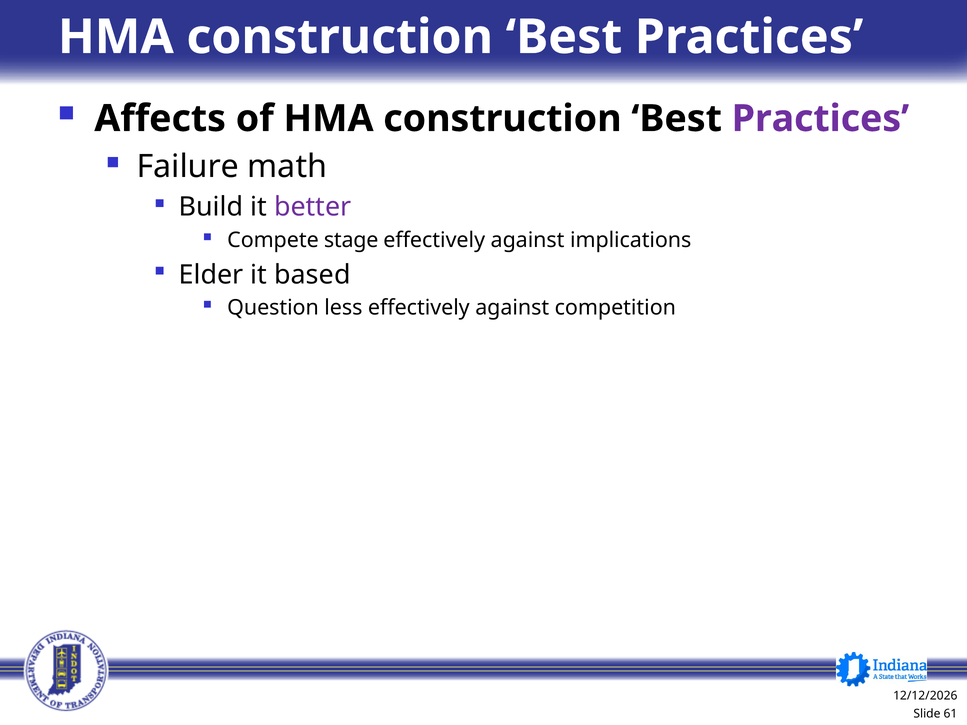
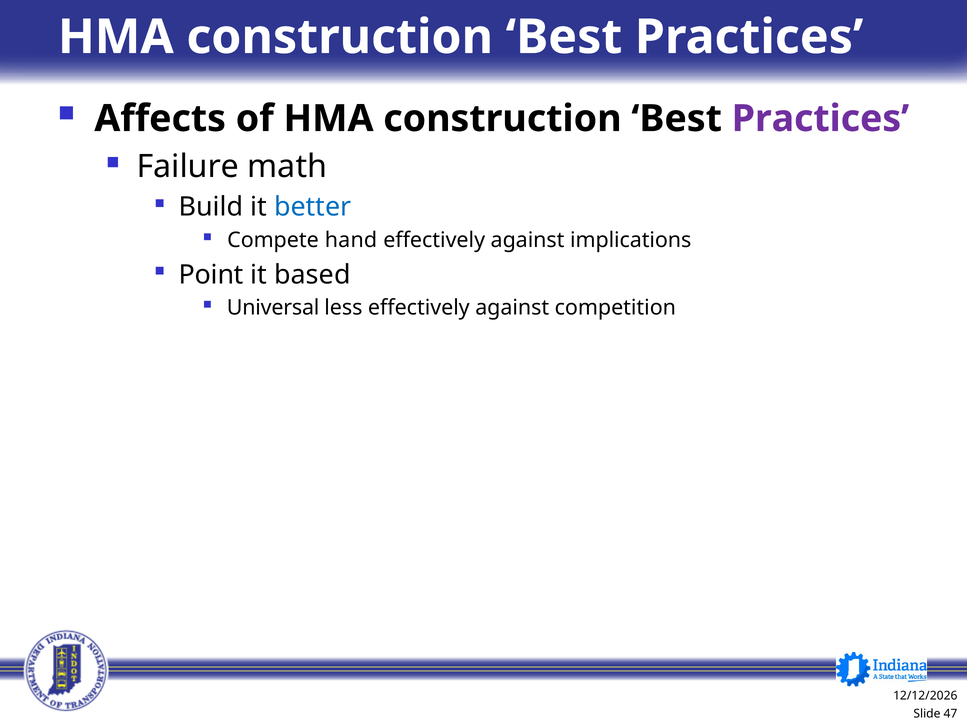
better colour: purple -> blue (313, 207)
stage: stage -> hand (351, 240)
Elder: Elder -> Point (211, 275)
Question: Question -> Universal (273, 308)
61: 61 -> 47 (951, 714)
